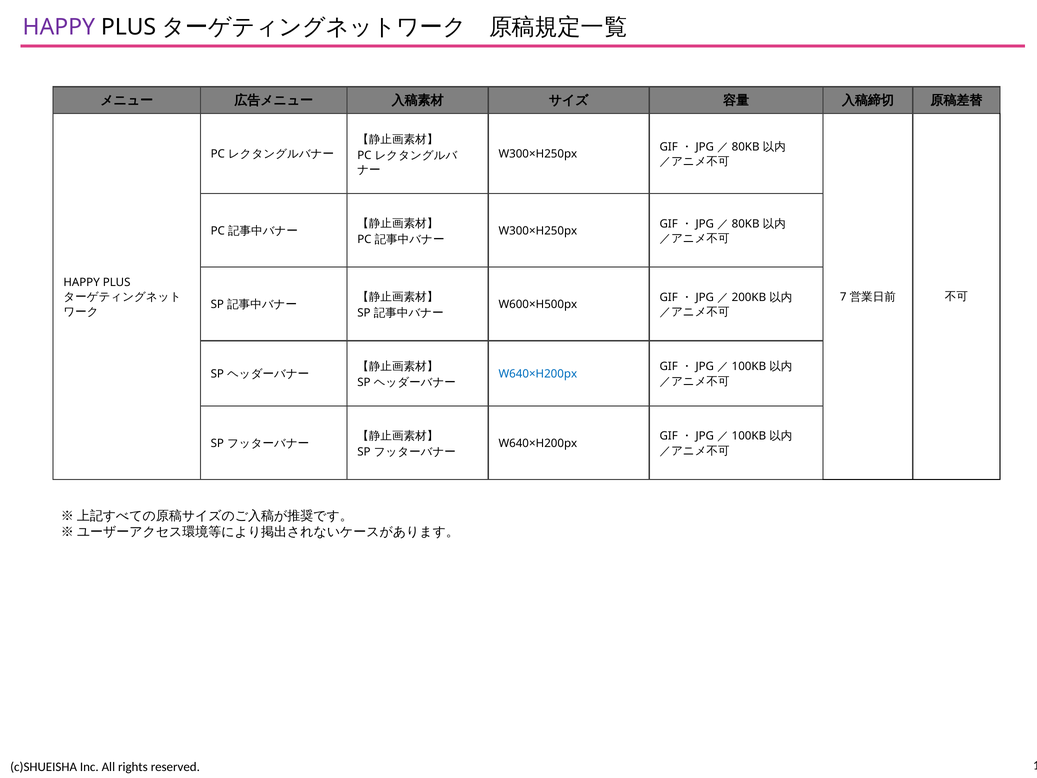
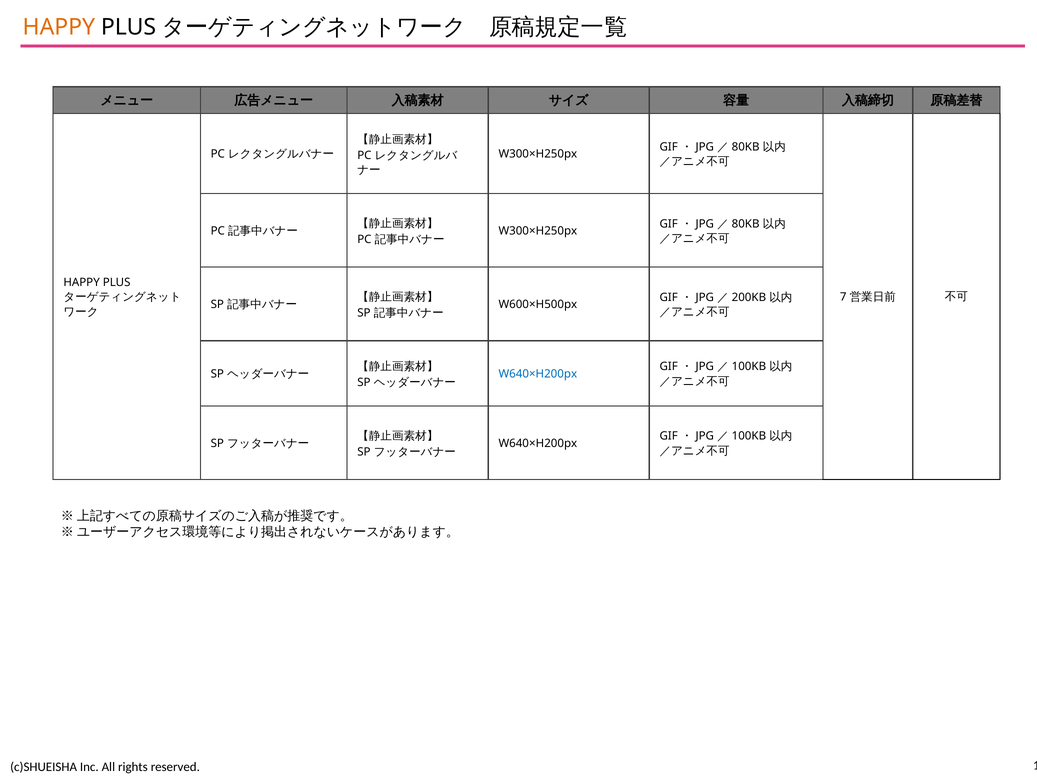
HAPPY colour: purple -> orange (59, 27)
